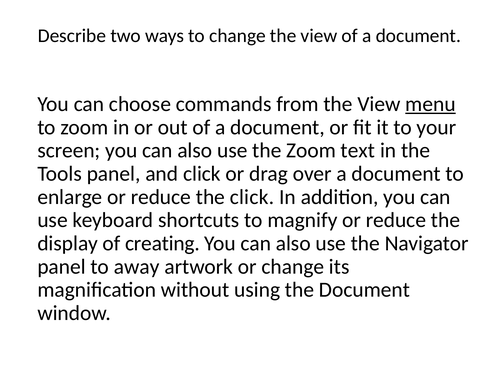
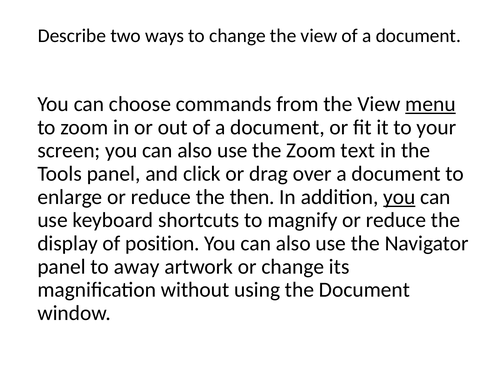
the click: click -> then (252, 197)
you underline: none -> present (399, 197)
creating: creating -> position (162, 244)
